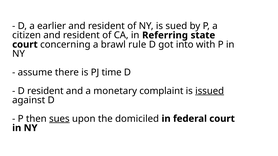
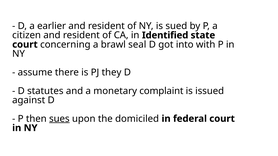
Referring: Referring -> Identified (165, 35)
rule: rule -> seal (137, 45)
time: time -> they (112, 72)
D resident: resident -> statutes (45, 91)
issued underline: present -> none (210, 91)
